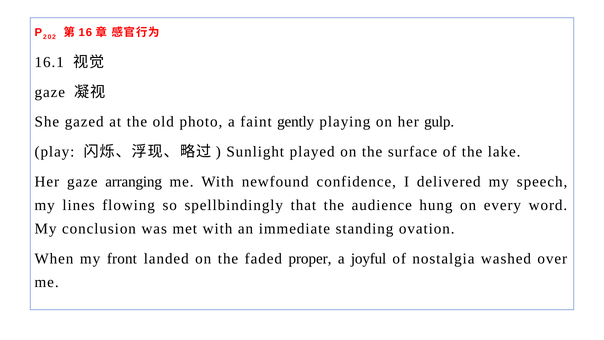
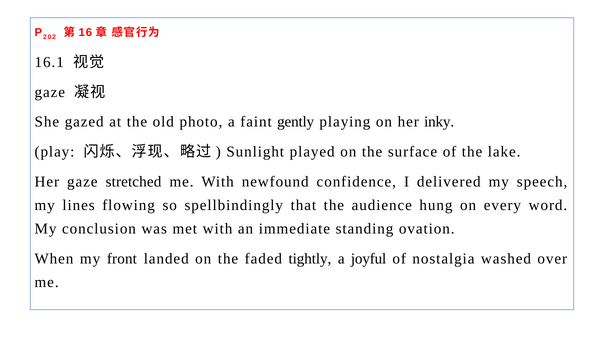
gulp: gulp -> inky (439, 122)
arranging: arranging -> stretched (133, 182)
proper: proper -> tightly (310, 258)
